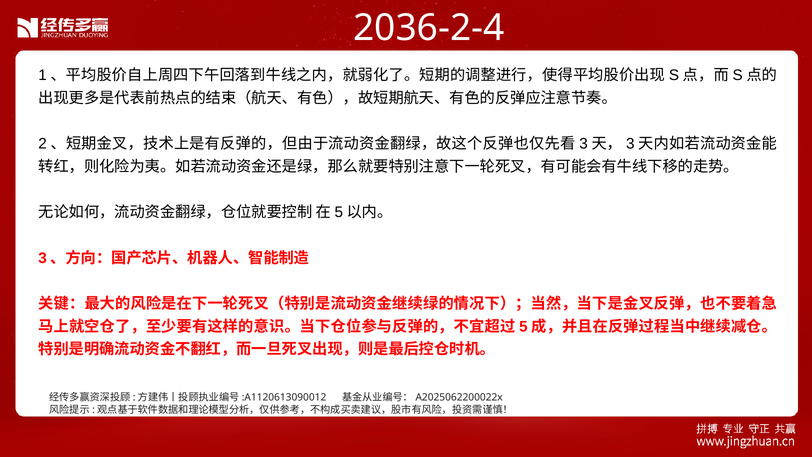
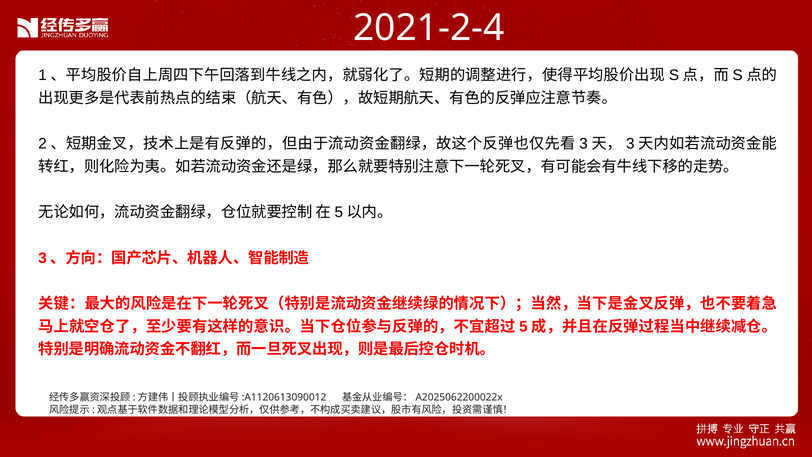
2036-2-4: 2036-2-4 -> 2021-2-4 (429, 28)
